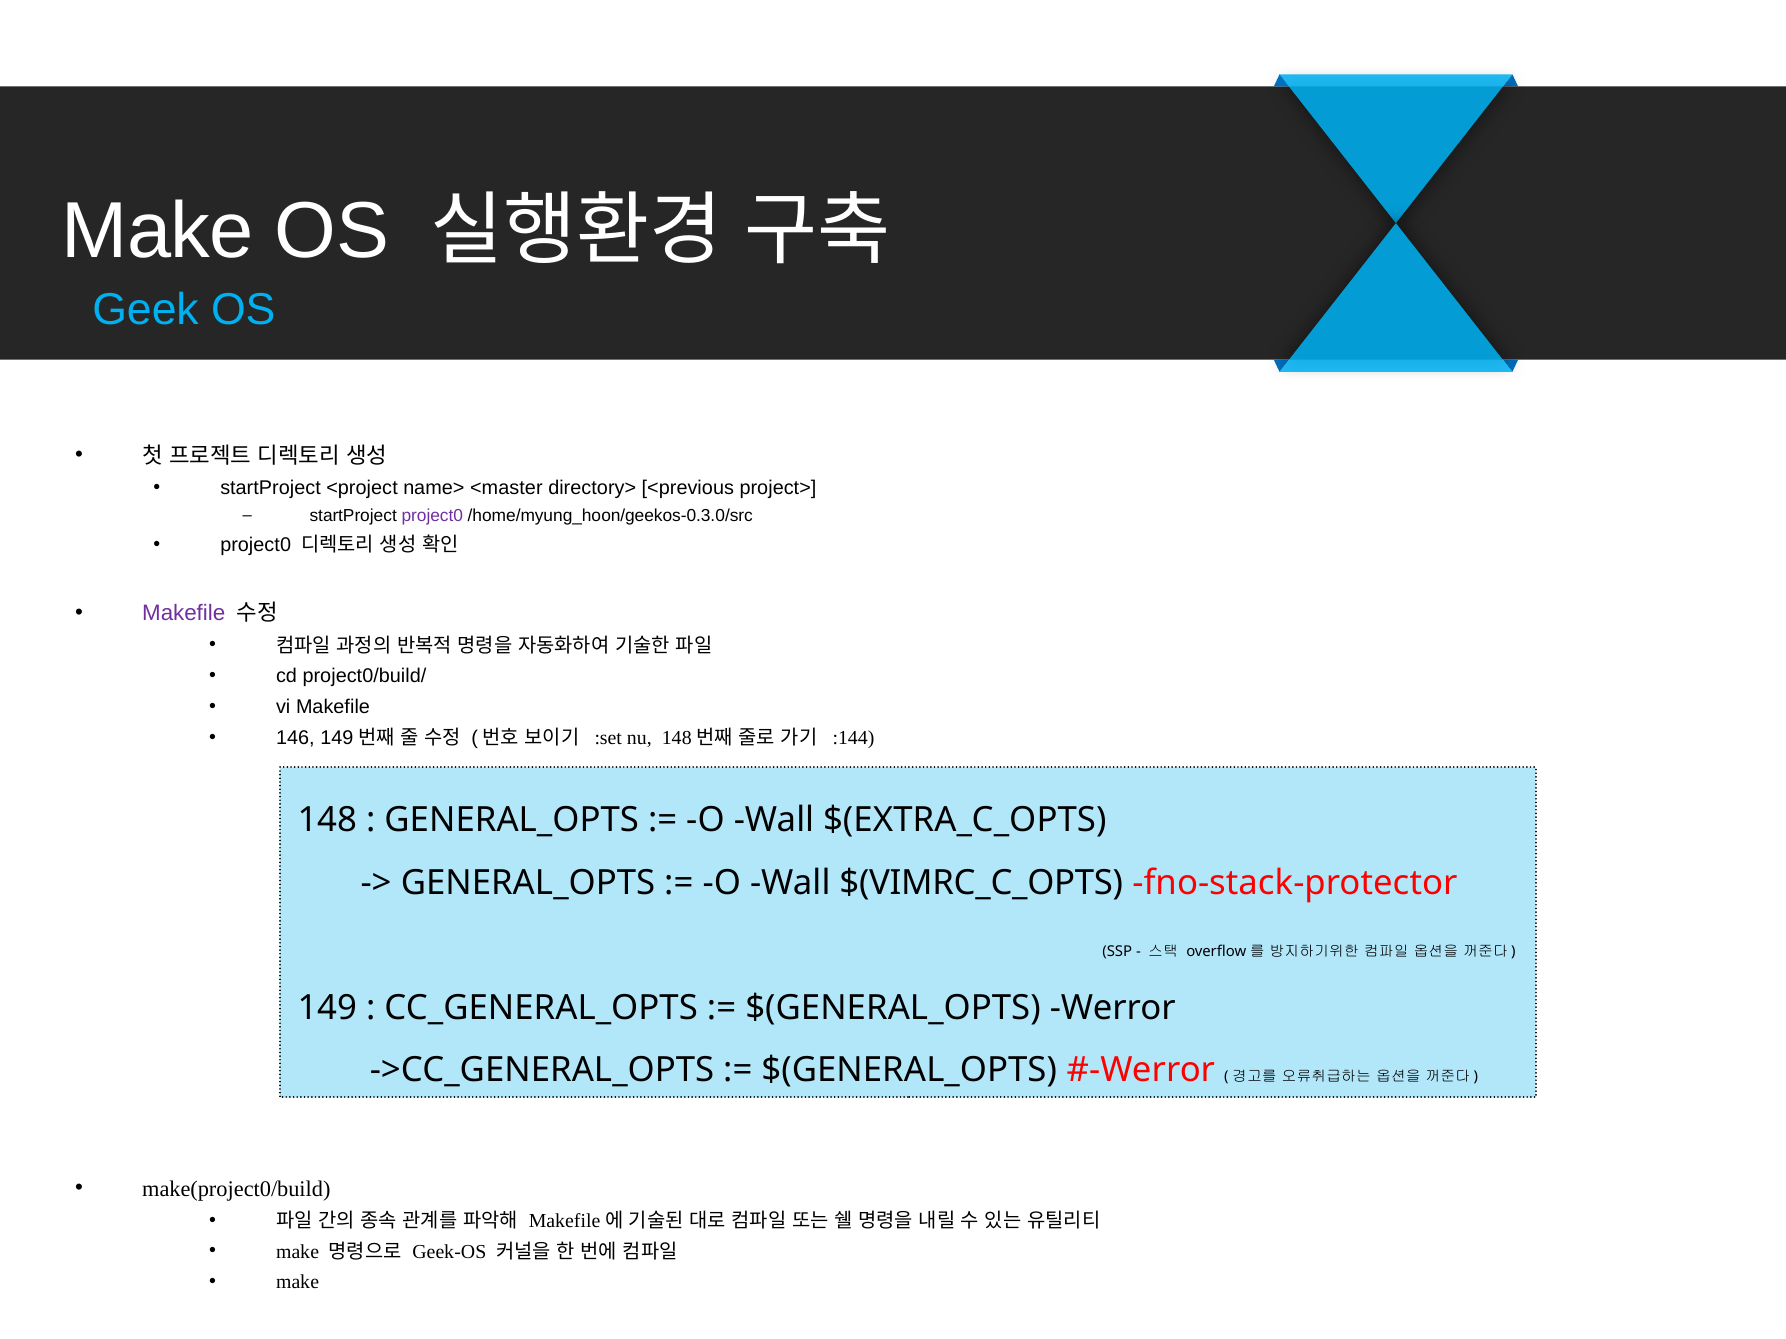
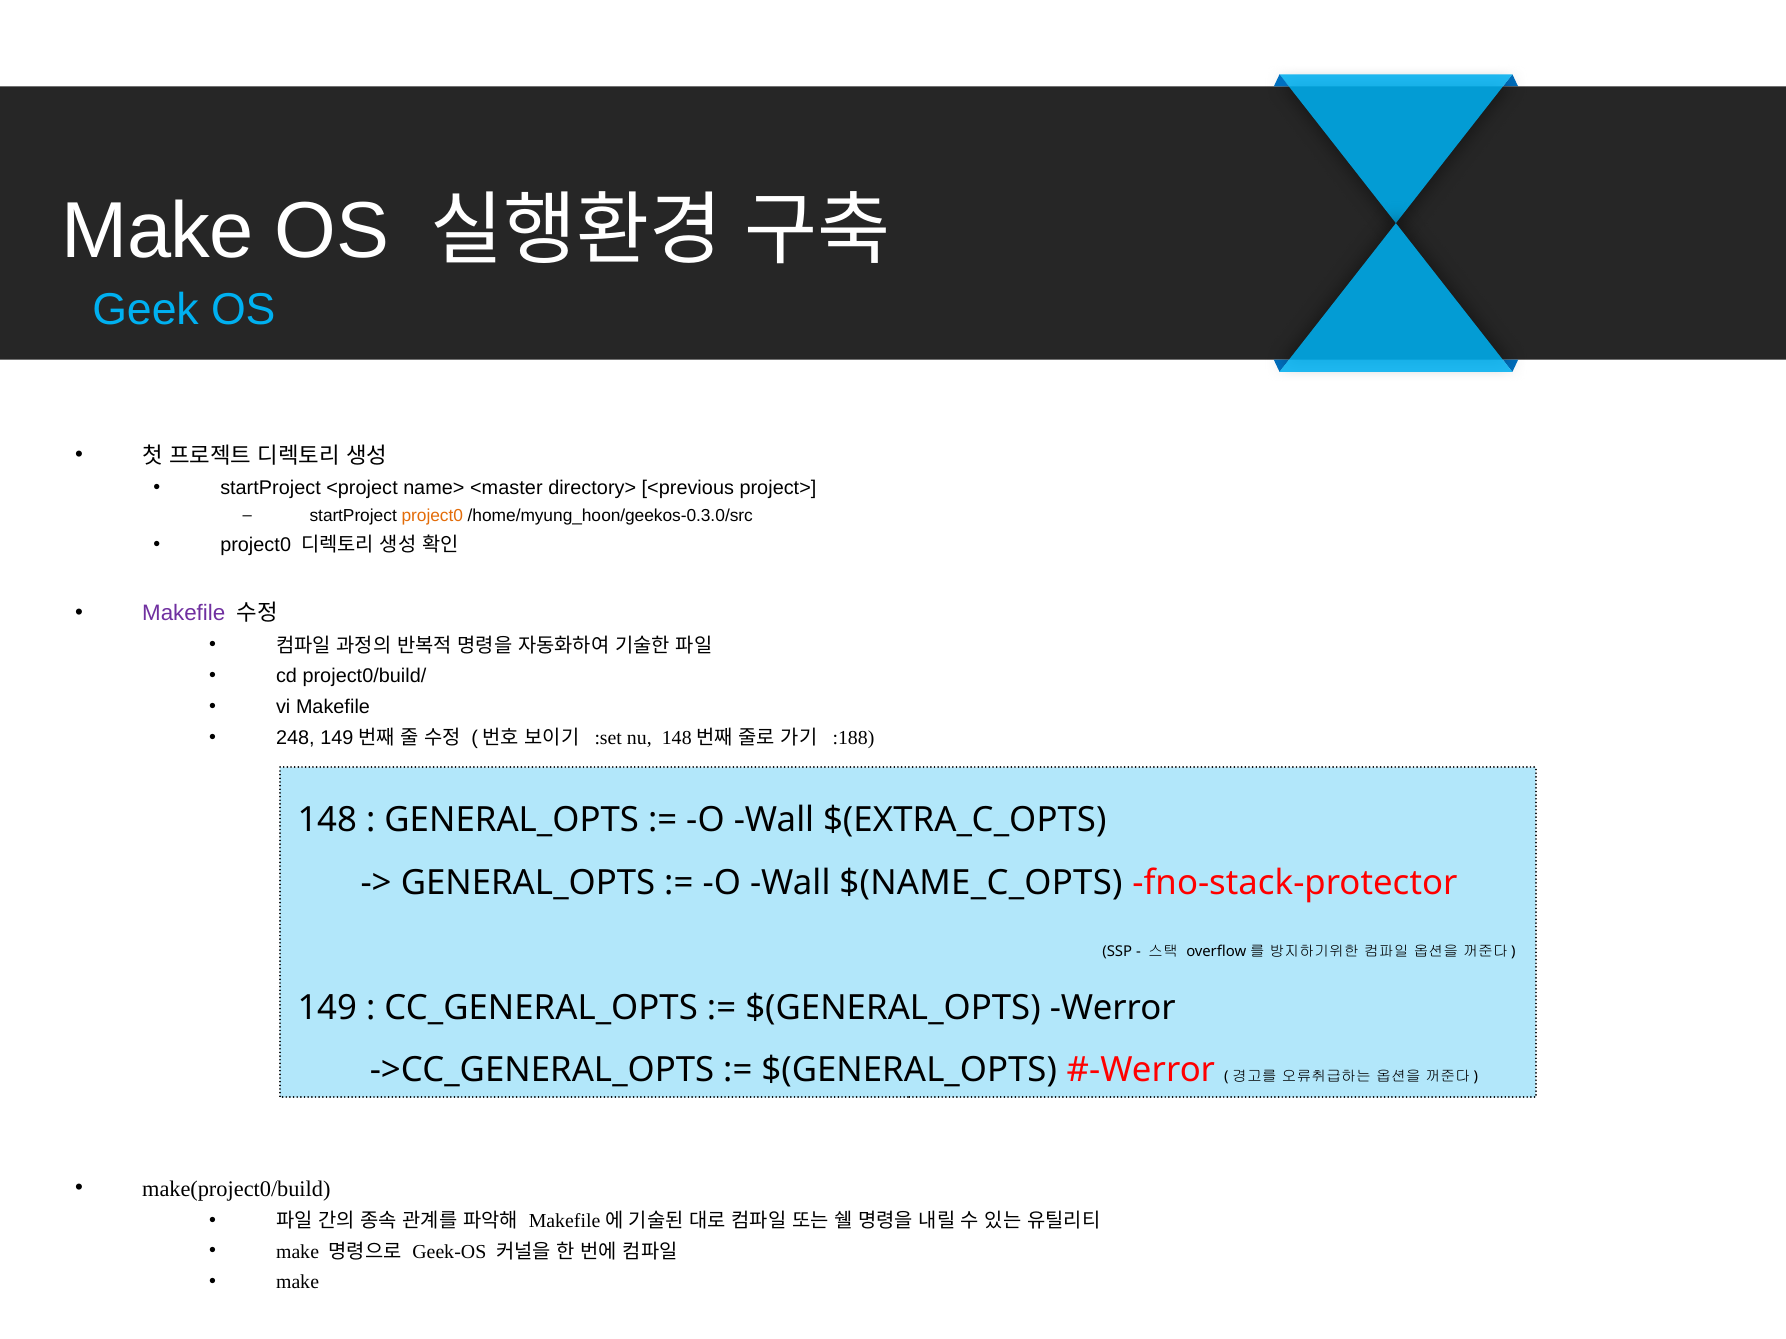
project0 colour: purple -> orange (432, 516)
146: 146 -> 248 (295, 738)
:144: :144 -> :188 (853, 738)
$(VIMRC_C_OPTS: $(VIMRC_C_OPTS -> $(NAME_C_OPTS (981, 883)
